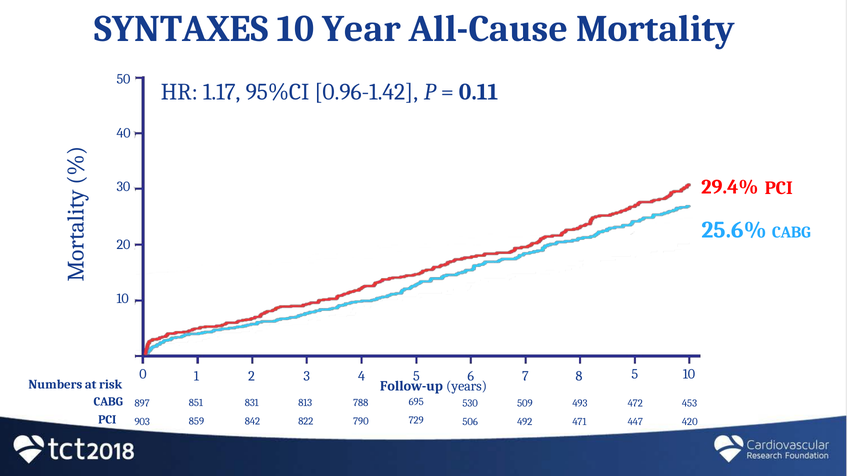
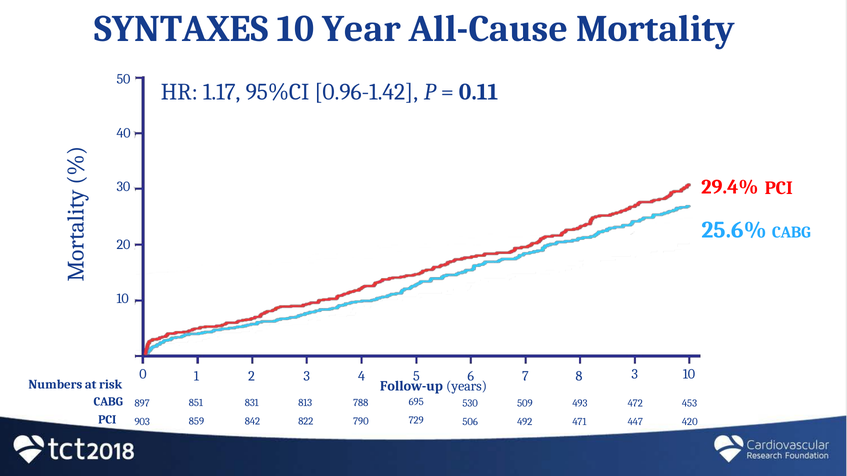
0 5: 5 -> 3 (635, 375)
